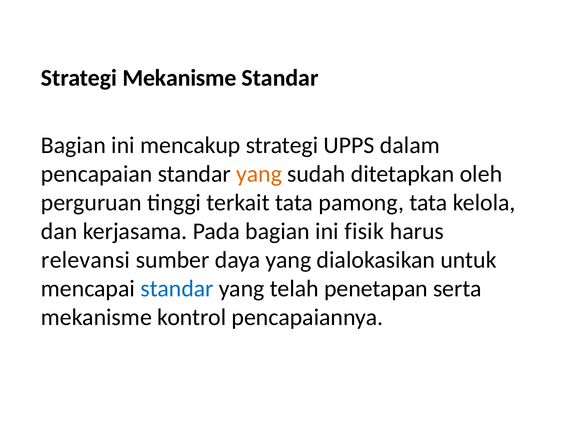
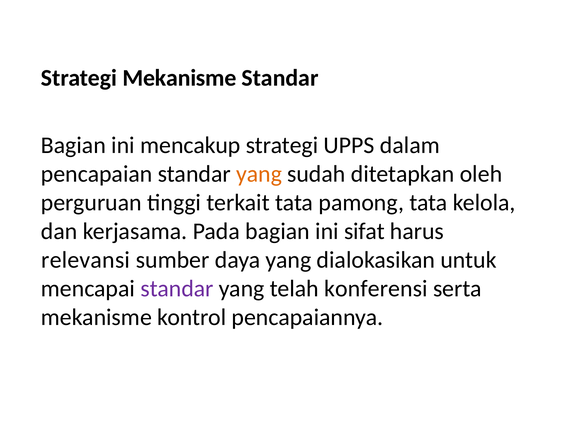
fisik: fisik -> sifat (364, 231)
standar colour: blue -> purple (177, 289)
penetapan: penetapan -> konferensi (376, 289)
